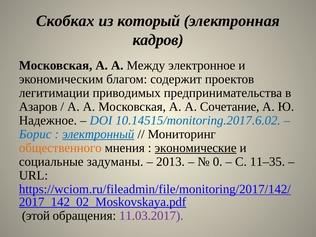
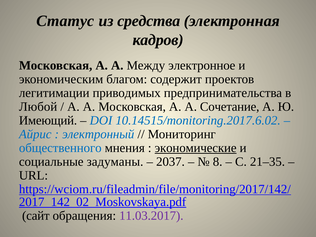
Скобках: Скобках -> Статус (65, 21)
который: который -> средства (149, 21)
Азаров: Азаров -> Любой (38, 107)
Надежное: Надежное -> Имеющий (48, 120)
Борис: Борис -> Айрис (35, 134)
электронный underline: present -> none (98, 134)
общественного colour: orange -> blue (60, 148)
2013: 2013 -> 2037 (170, 162)
0: 0 -> 8 (218, 162)
11–35: 11–35 -> 21–35 (267, 162)
этой: этой -> сайт (36, 216)
